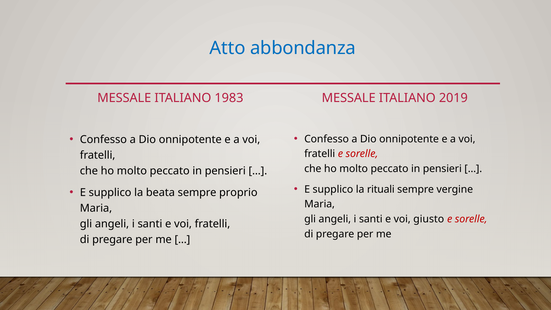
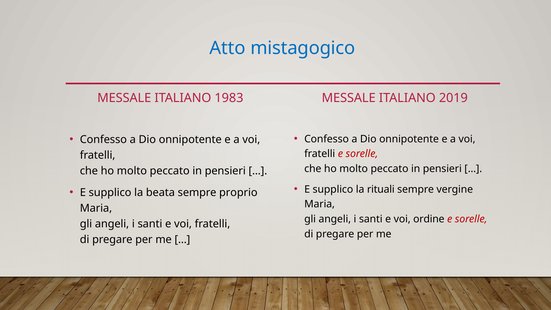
abbondanza: abbondanza -> mistagogico (303, 48)
giusto: giusto -> ordine (429, 219)
